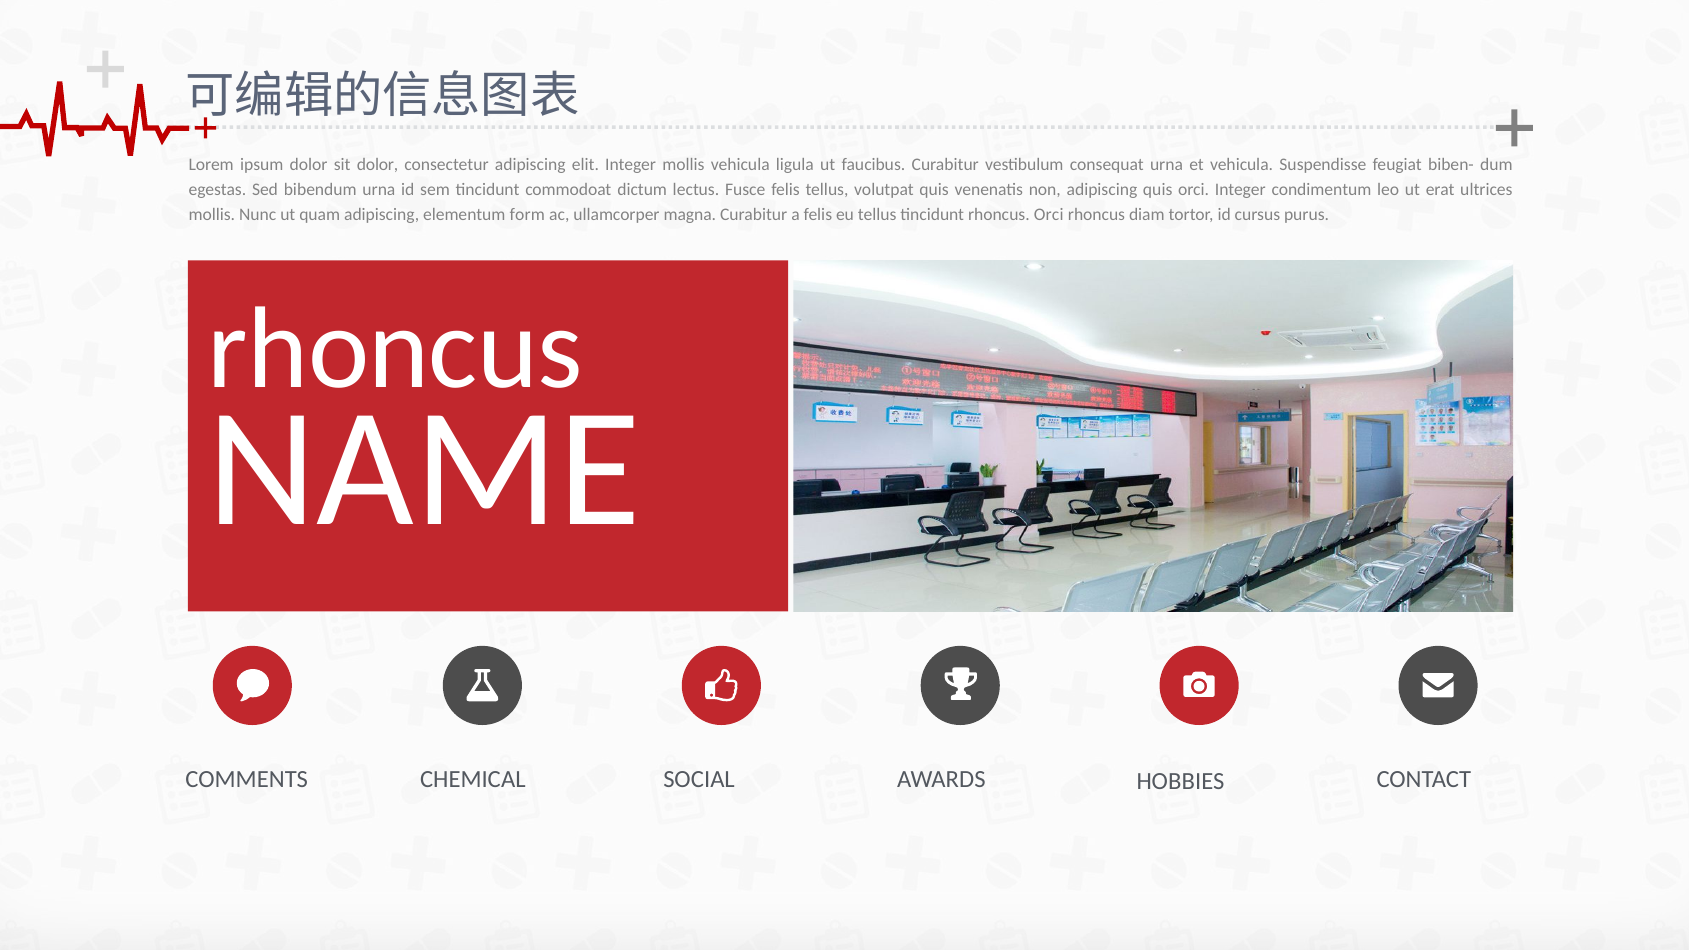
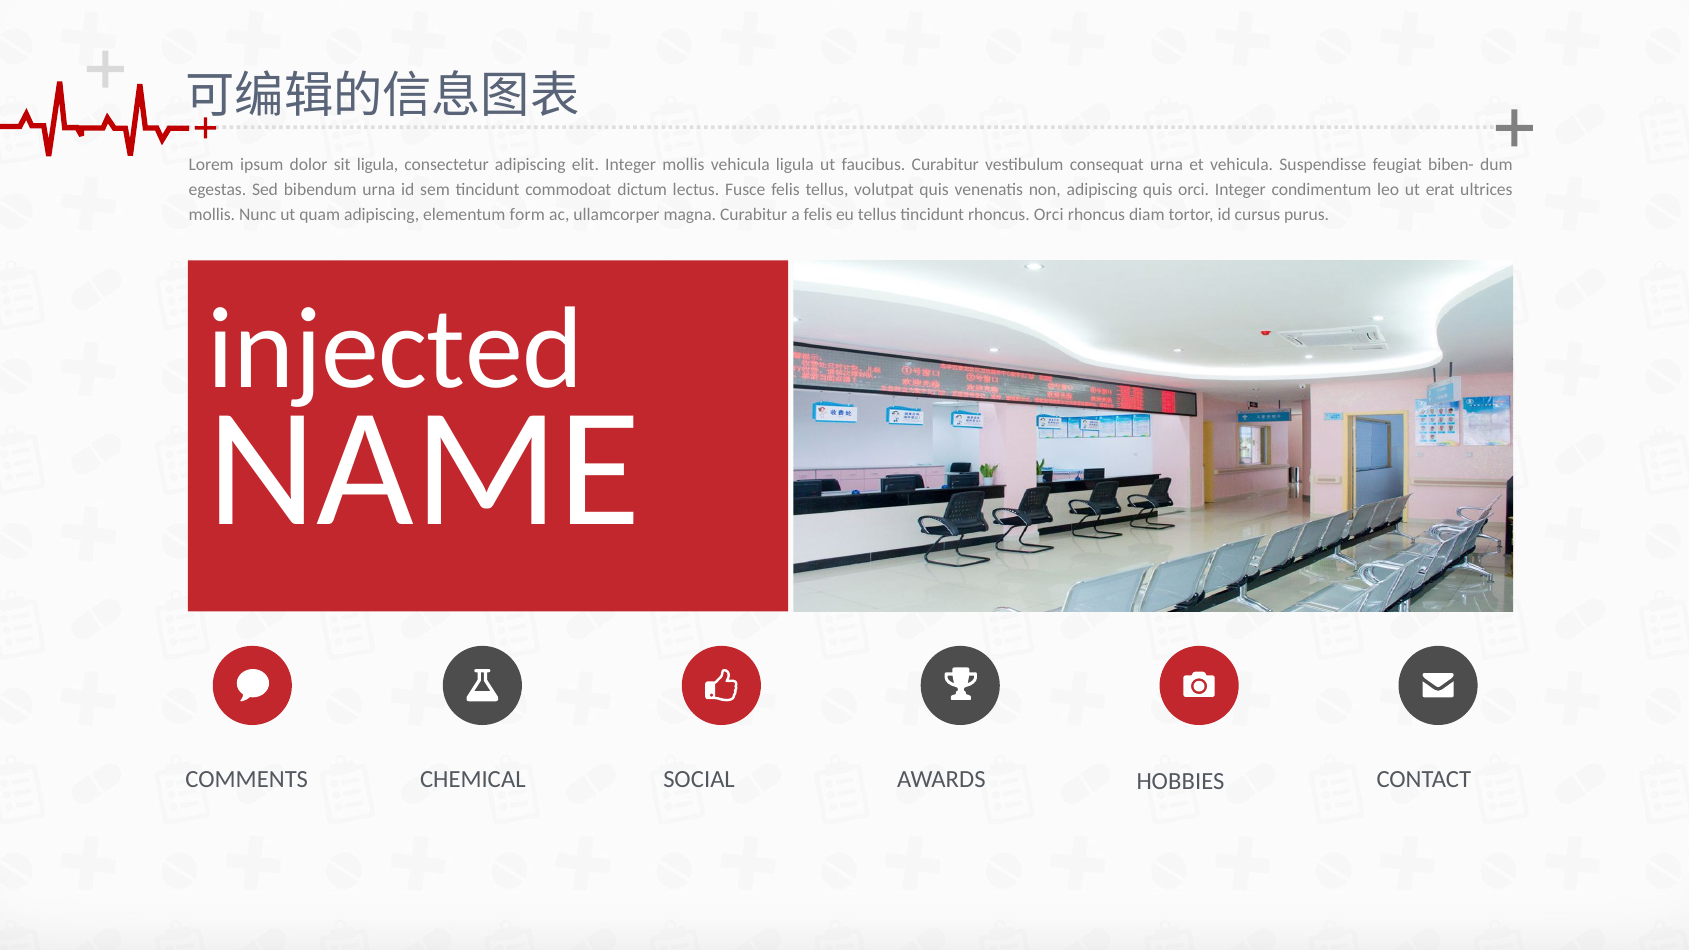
sit dolor: dolor -> ligula (378, 164)
rhoncus: rhoncus -> injected (395, 349)
